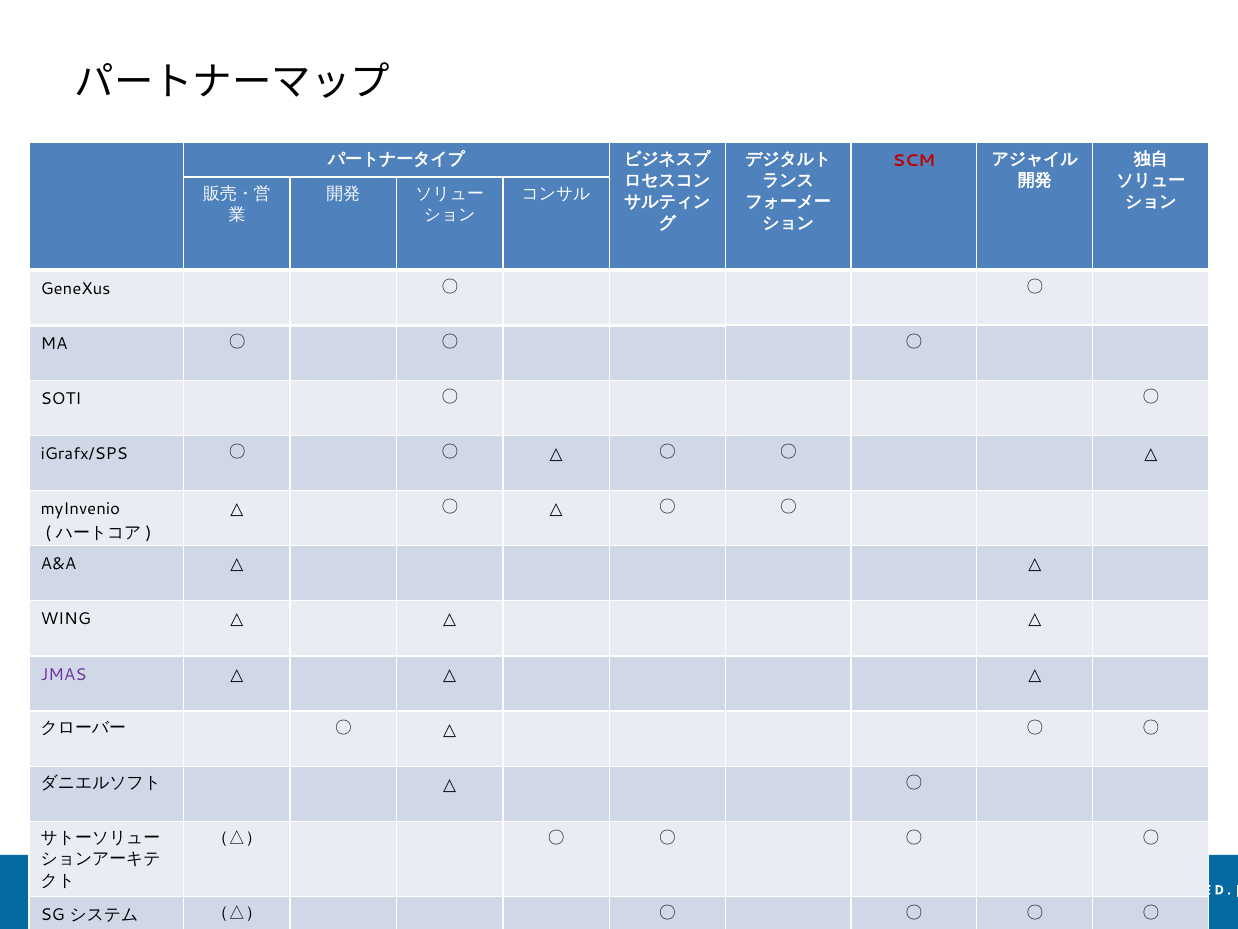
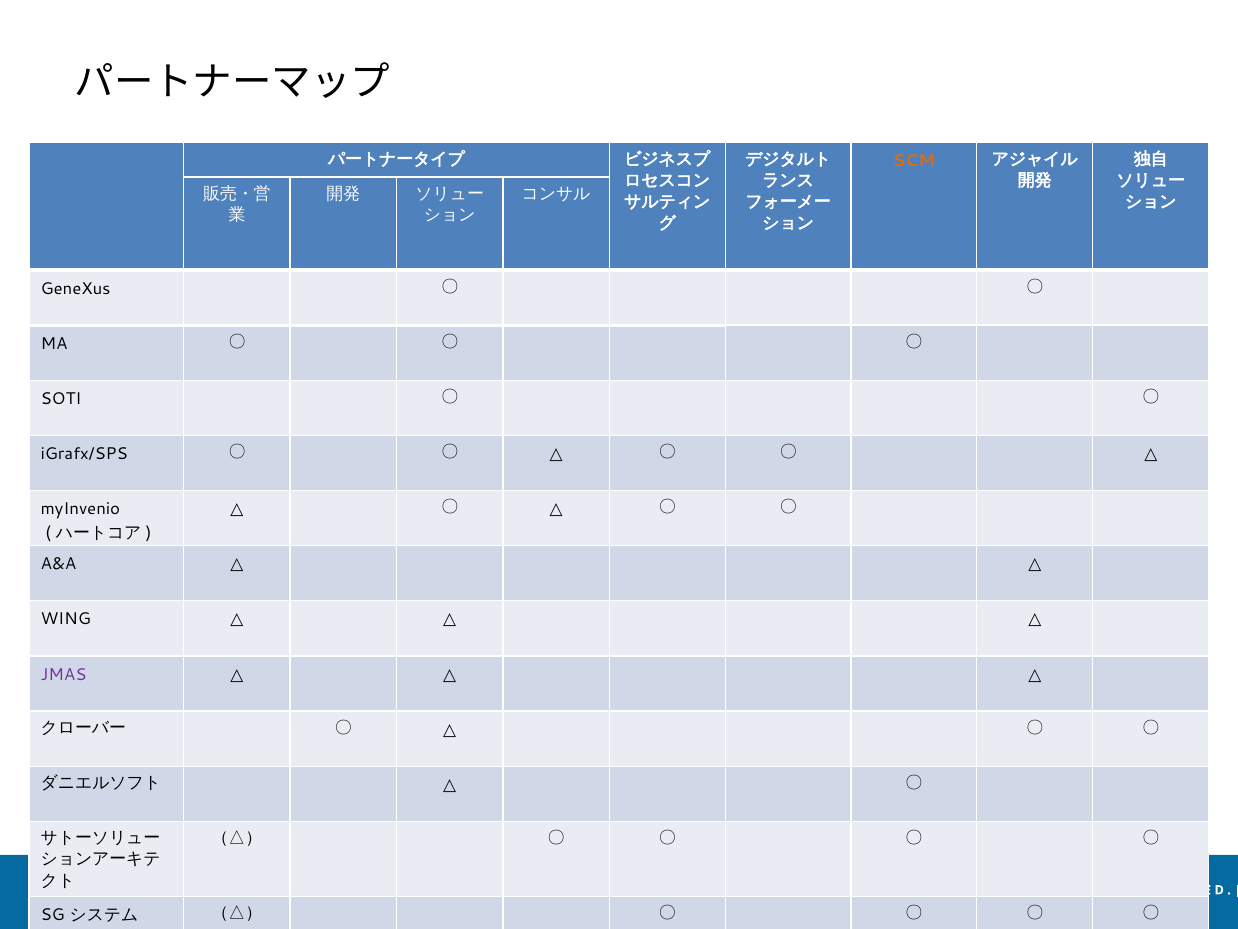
SCM colour: red -> orange (914, 161)
